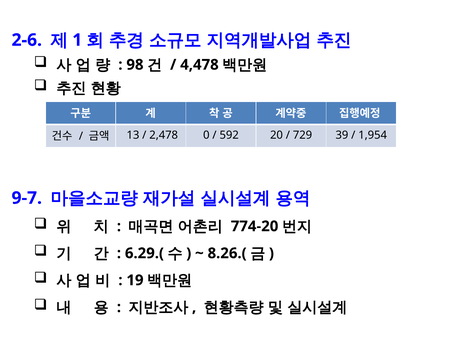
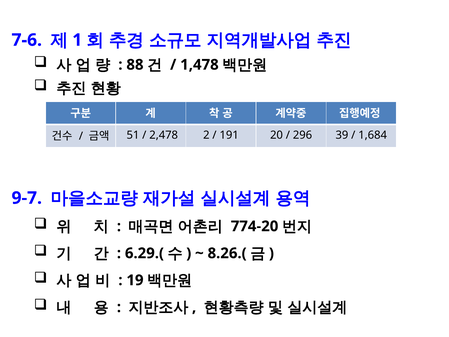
2-6: 2-6 -> 7-6 (27, 40)
98: 98 -> 88 (135, 65)
4,478: 4,478 -> 1,478 (199, 65)
13: 13 -> 51 (133, 135)
0: 0 -> 2 (206, 135)
592: 592 -> 191 (229, 135)
729: 729 -> 296 (303, 135)
1,954: 1,954 -> 1,684 (373, 135)
